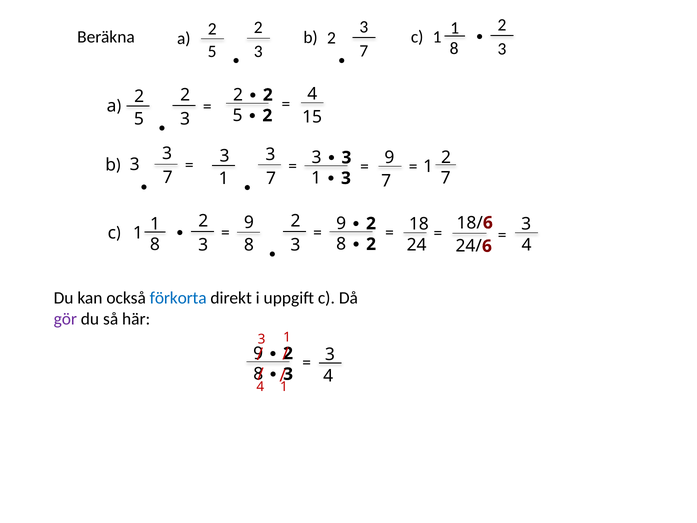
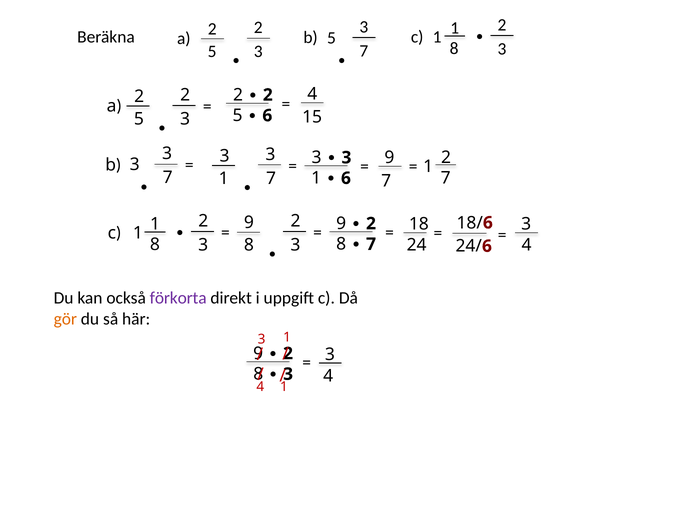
Beräkna 2: 2 -> 5 (331, 38)
2: 2 -> 6 (267, 116)
3: 3 -> 6 (346, 178)
2: 2 -> 7 (371, 244)
förkorta colour: blue -> purple (178, 298)
gör colour: purple -> orange (65, 319)
